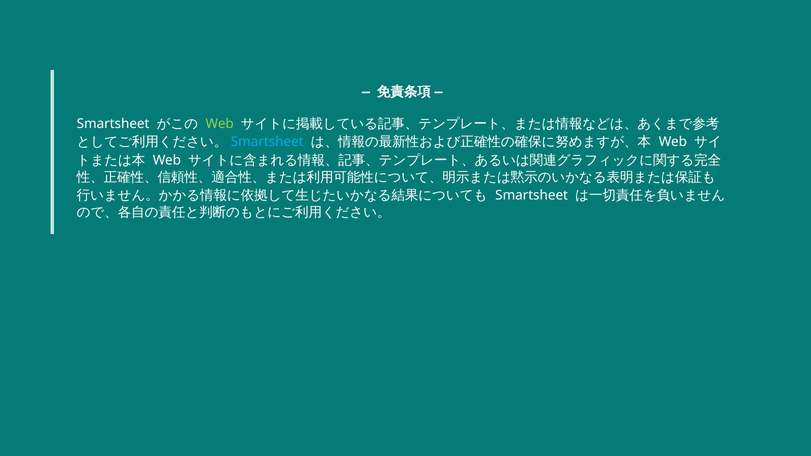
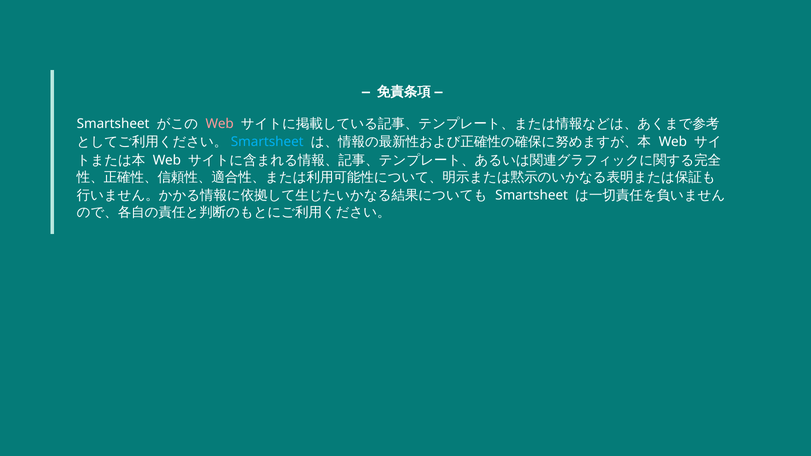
Web colour: light green -> pink (220, 124)
